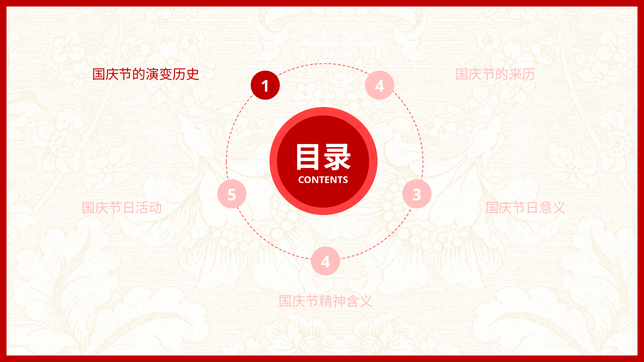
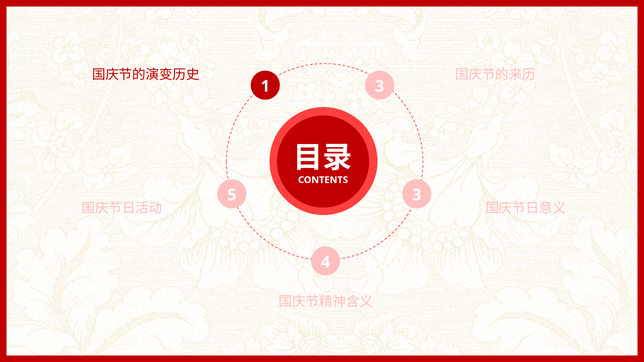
1 4: 4 -> 3 (380, 86)
